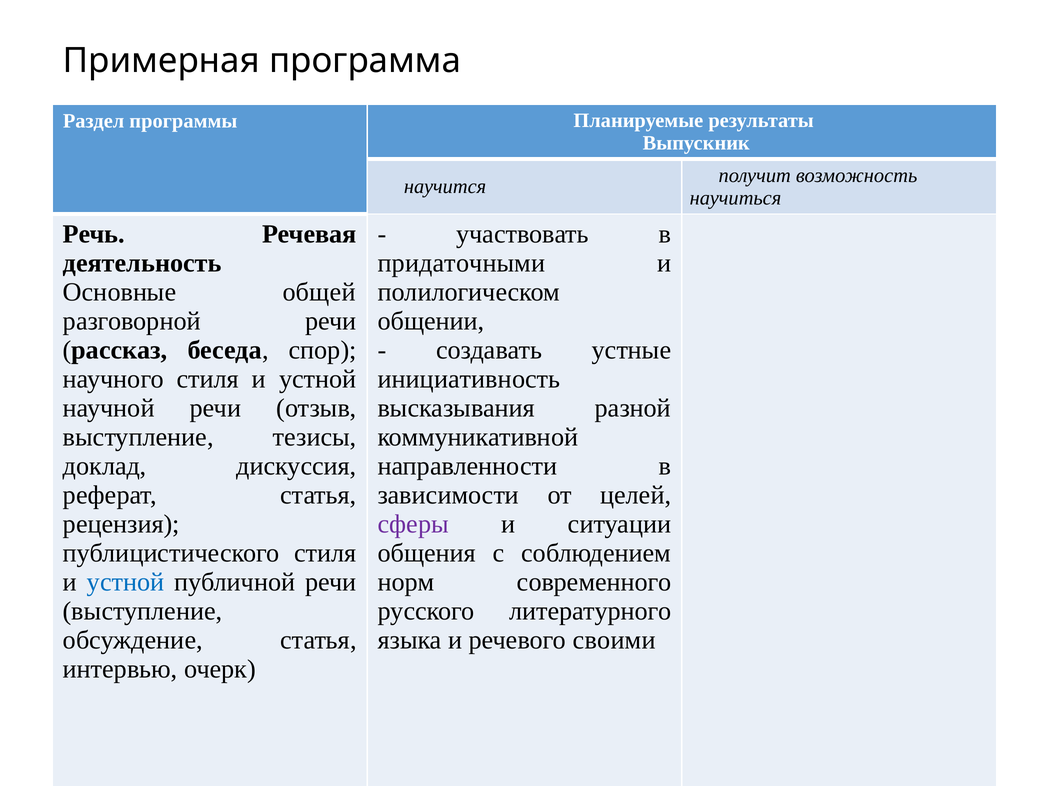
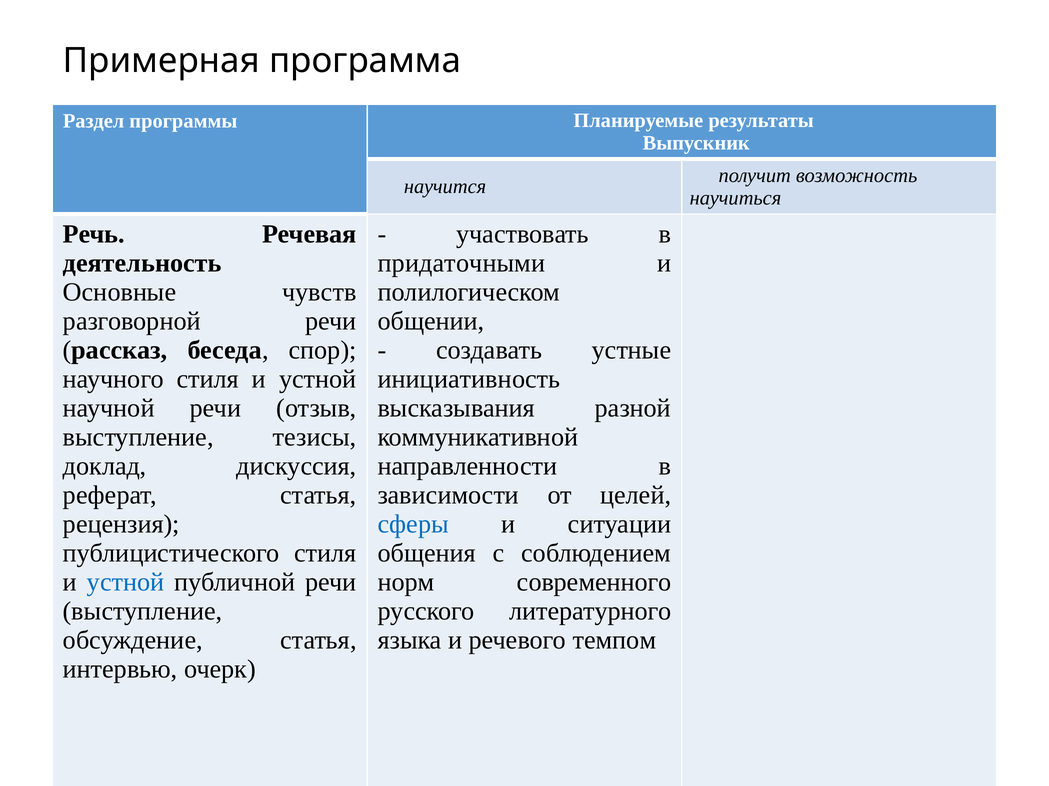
общей: общей -> чувств (319, 292)
сферы colour: purple -> blue (413, 524)
своими: своими -> темпом (614, 641)
